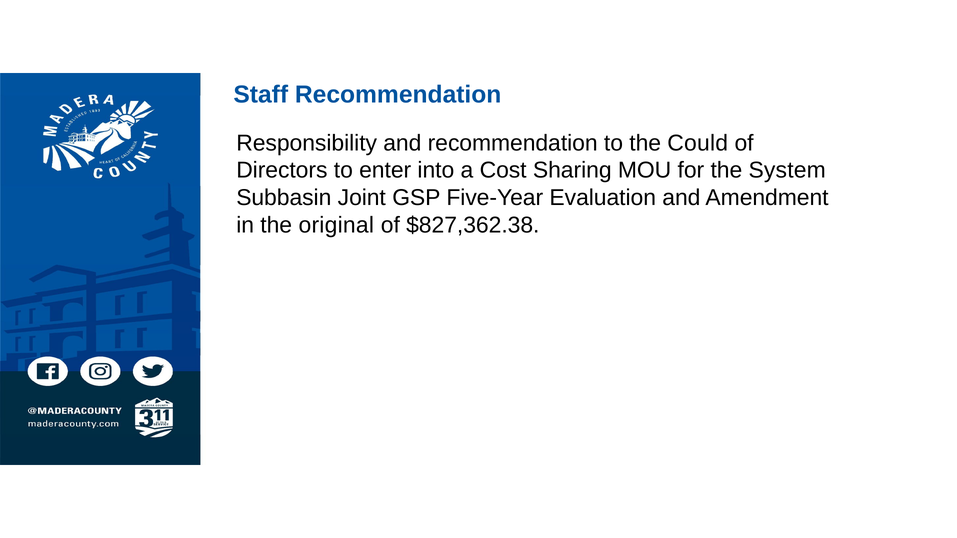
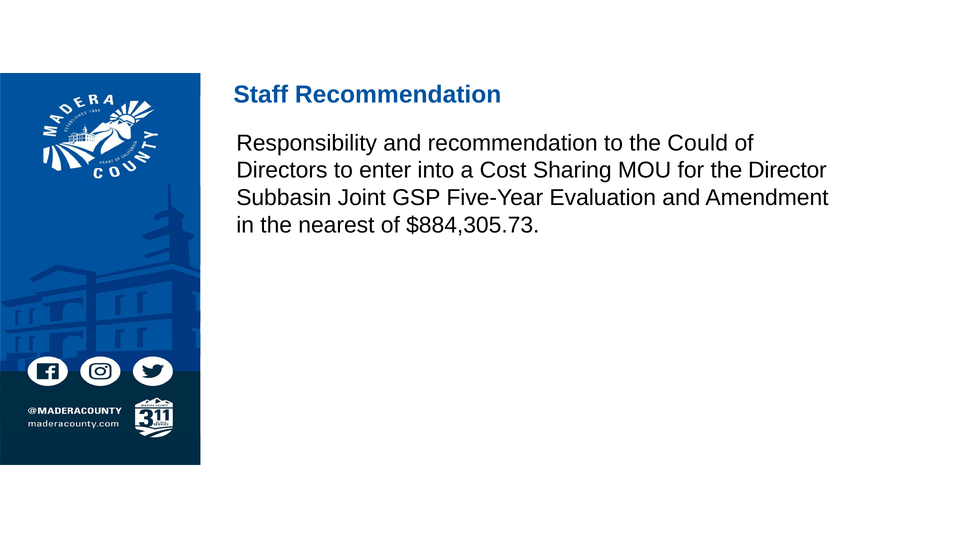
System: System -> Director (787, 171)
original: original -> nearest (336, 225)
$827,362.38: $827,362.38 -> $884,305.73 (473, 225)
